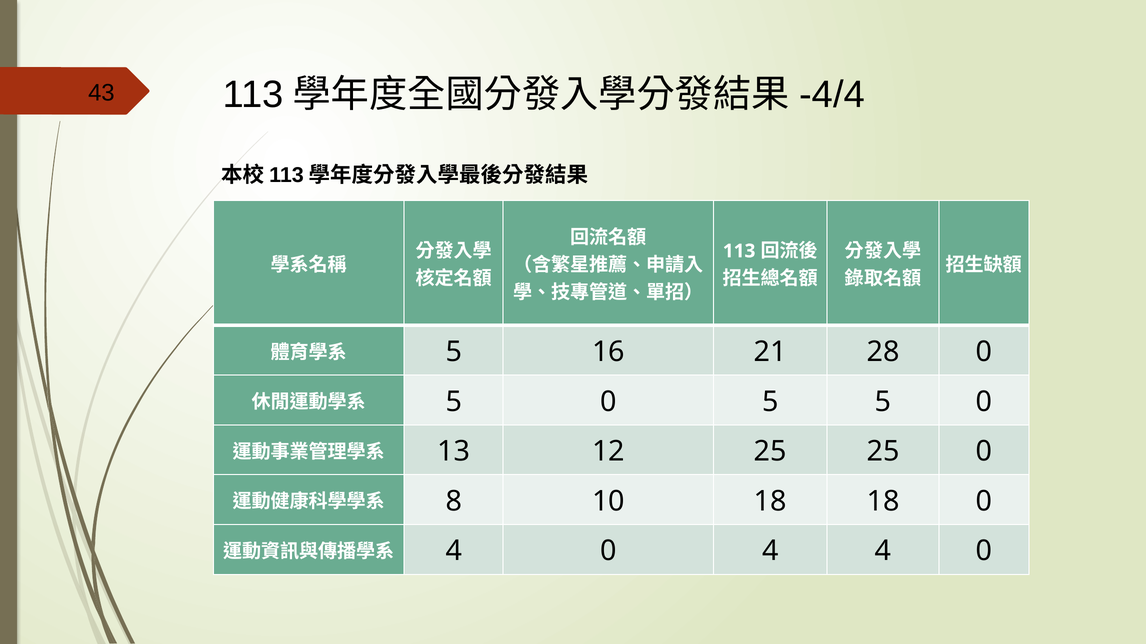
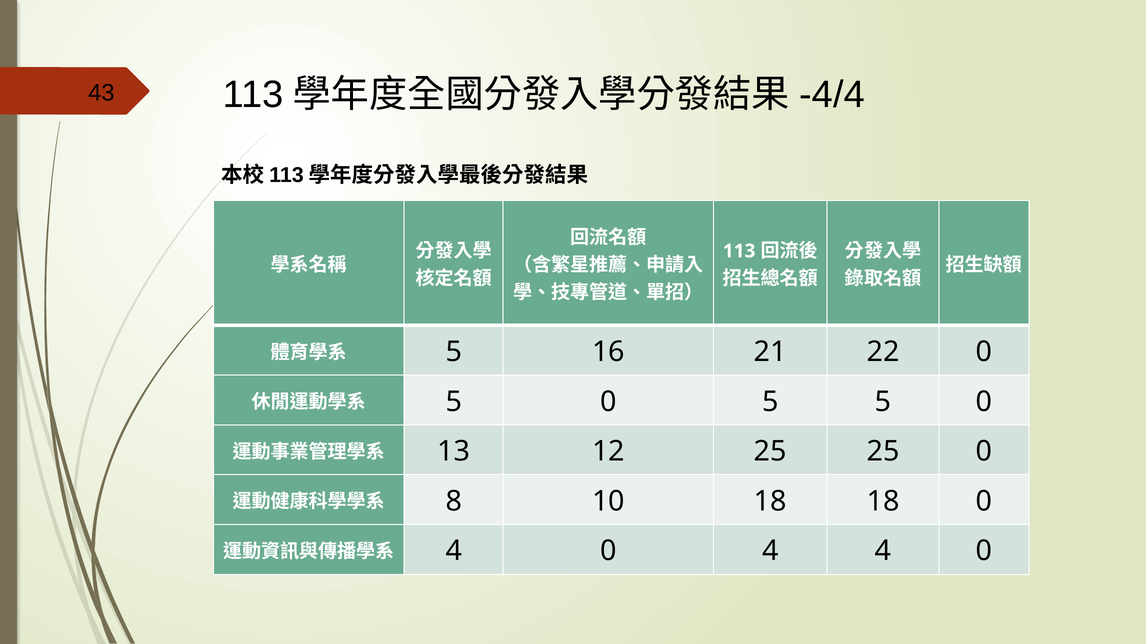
28: 28 -> 22 (883, 352)
